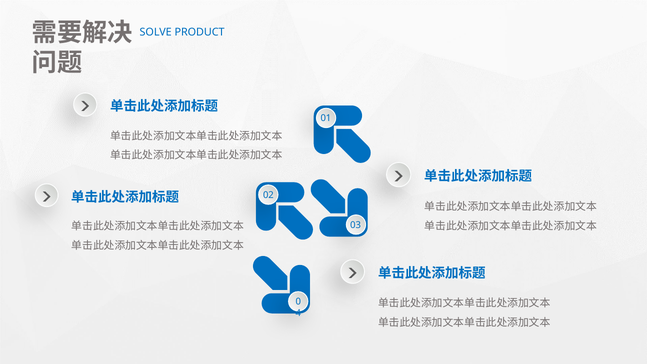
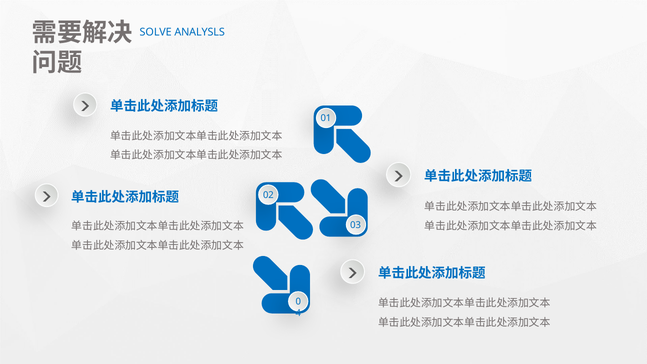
PRODUCT: PRODUCT -> ANALYSLS (200, 32)
